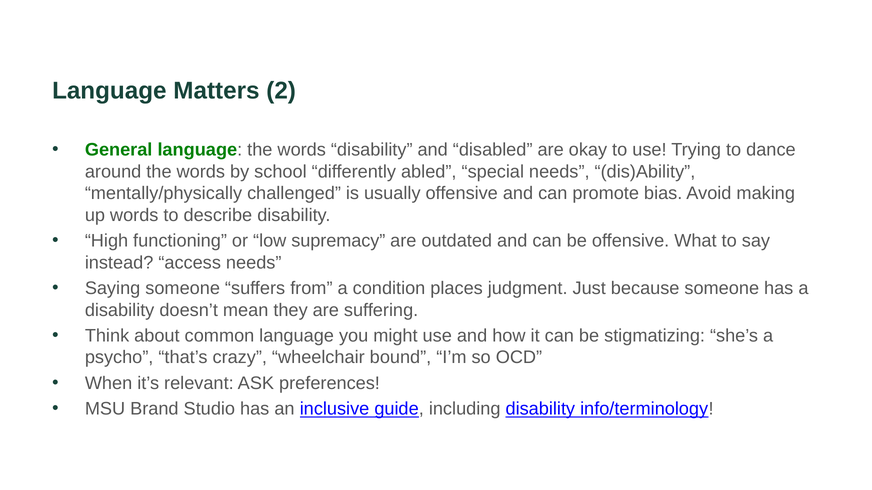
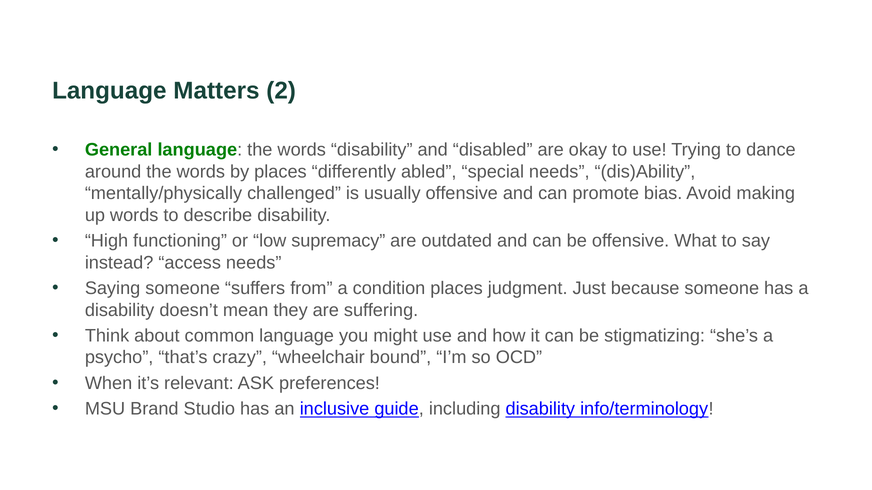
by school: school -> places (280, 172)
